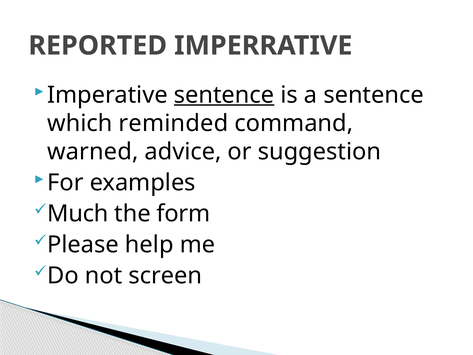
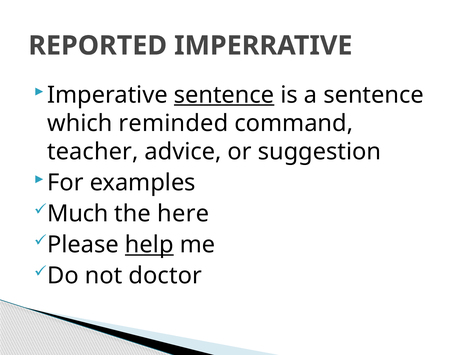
warned: warned -> teacher (93, 152)
form: form -> here (183, 214)
help underline: none -> present (149, 245)
screen: screen -> doctor (165, 276)
